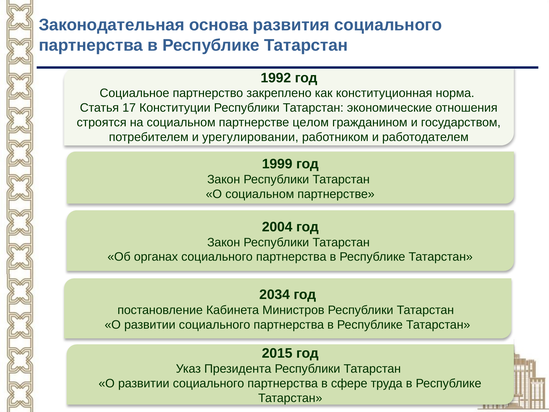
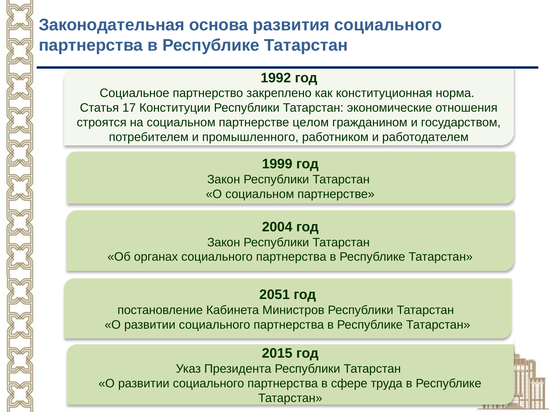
урегулировании: урегулировании -> промышленного (250, 137)
2034: 2034 -> 2051 (275, 295)
